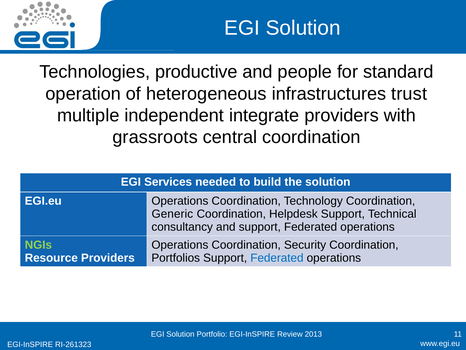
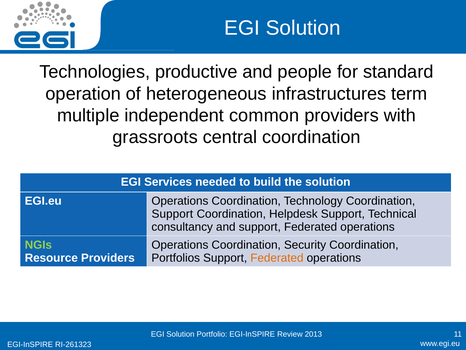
trust: trust -> term (409, 94)
integrate: integrate -> common (264, 115)
Generic: Generic -> Support (172, 214)
Federated colour: blue -> orange (277, 258)
